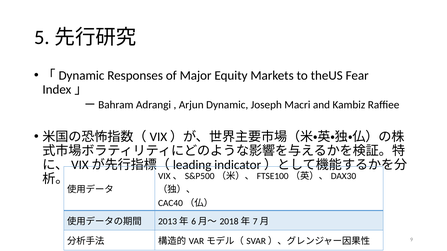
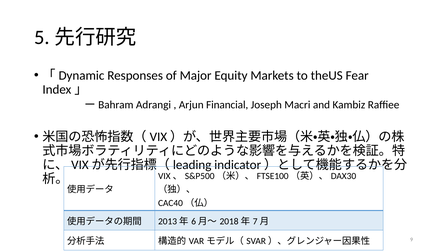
Dynamic: Dynamic -> Financial (227, 105)
